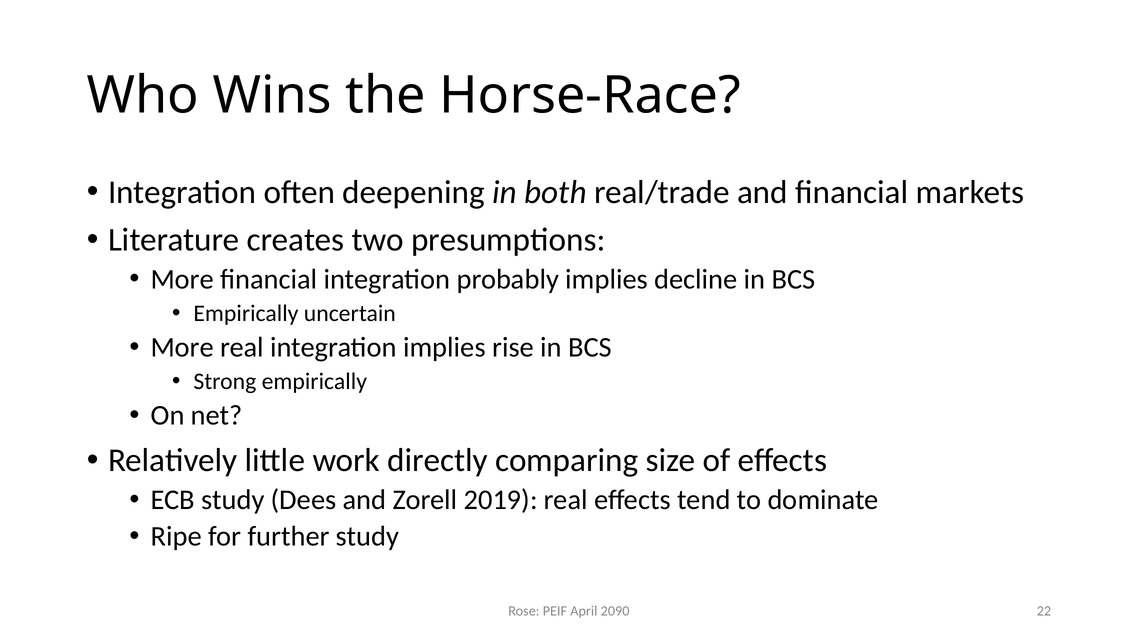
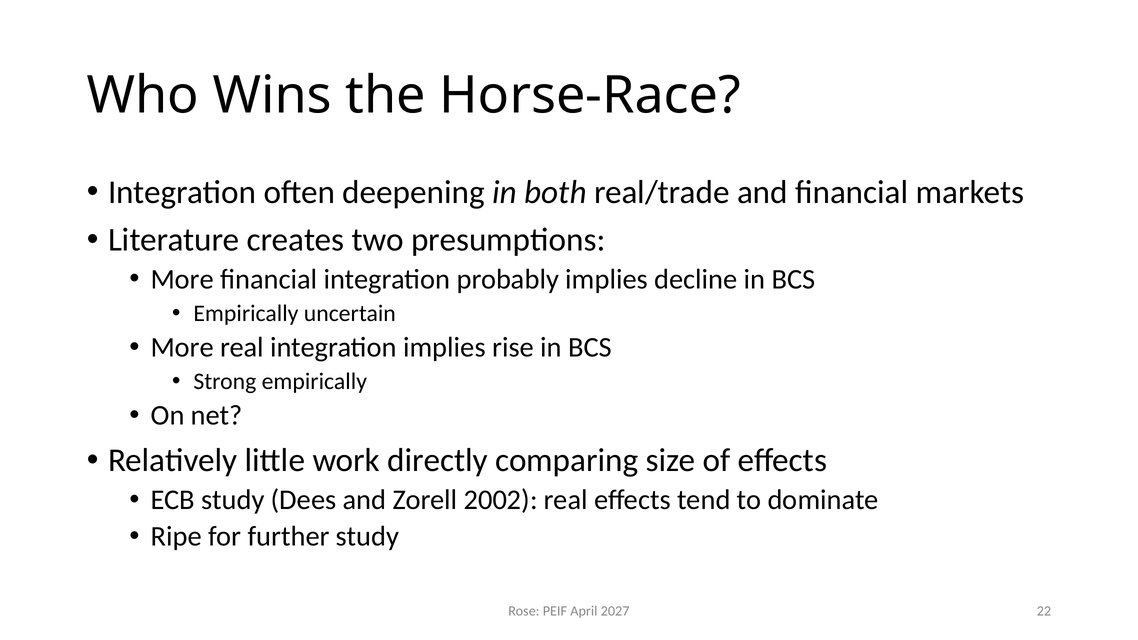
2019: 2019 -> 2002 (501, 500)
2090: 2090 -> 2027 (615, 611)
